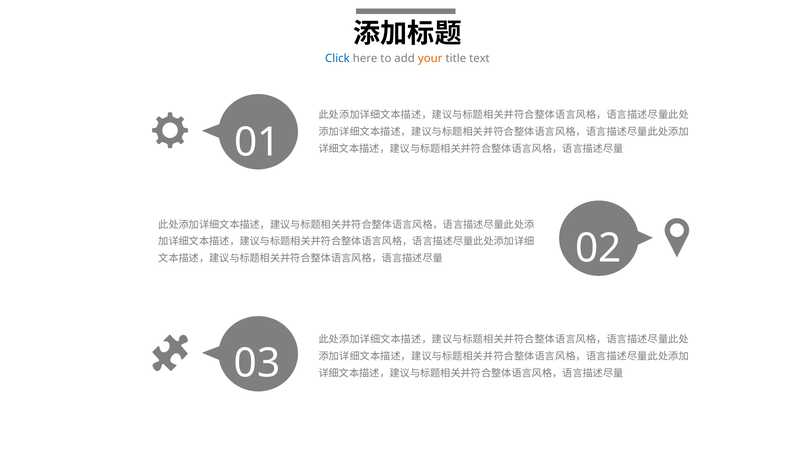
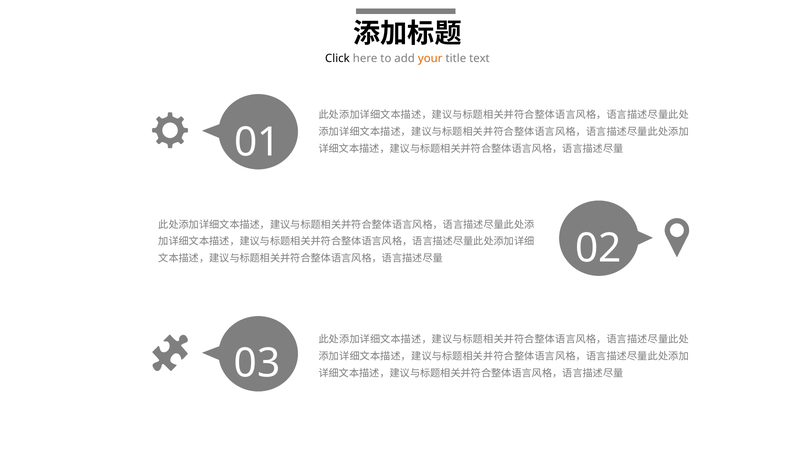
Click colour: blue -> black (337, 58)
